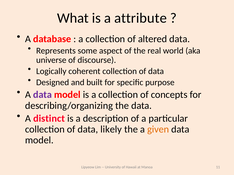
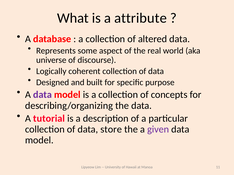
distinct: distinct -> tutorial (49, 119)
likely: likely -> store (111, 130)
given colour: orange -> purple (158, 130)
